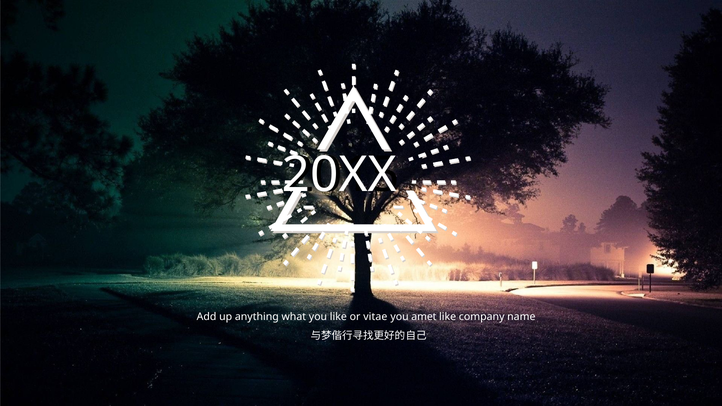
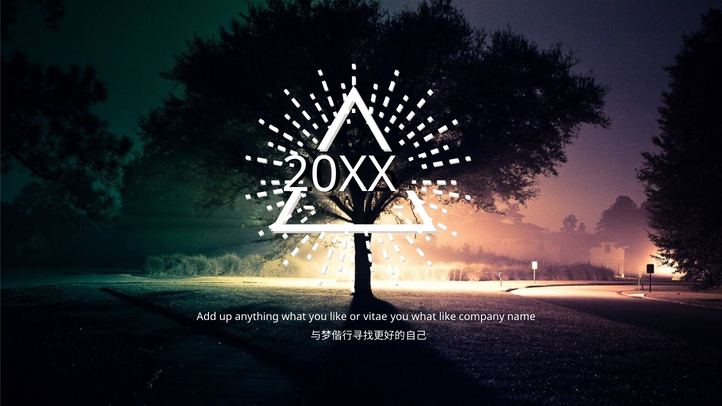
you amet: amet -> what (424, 317)
